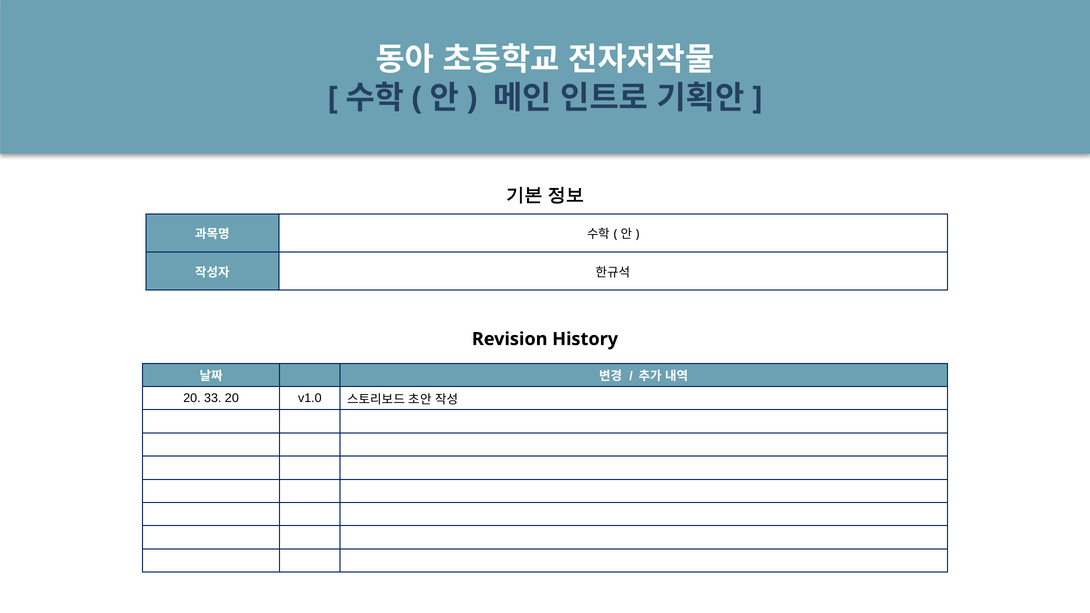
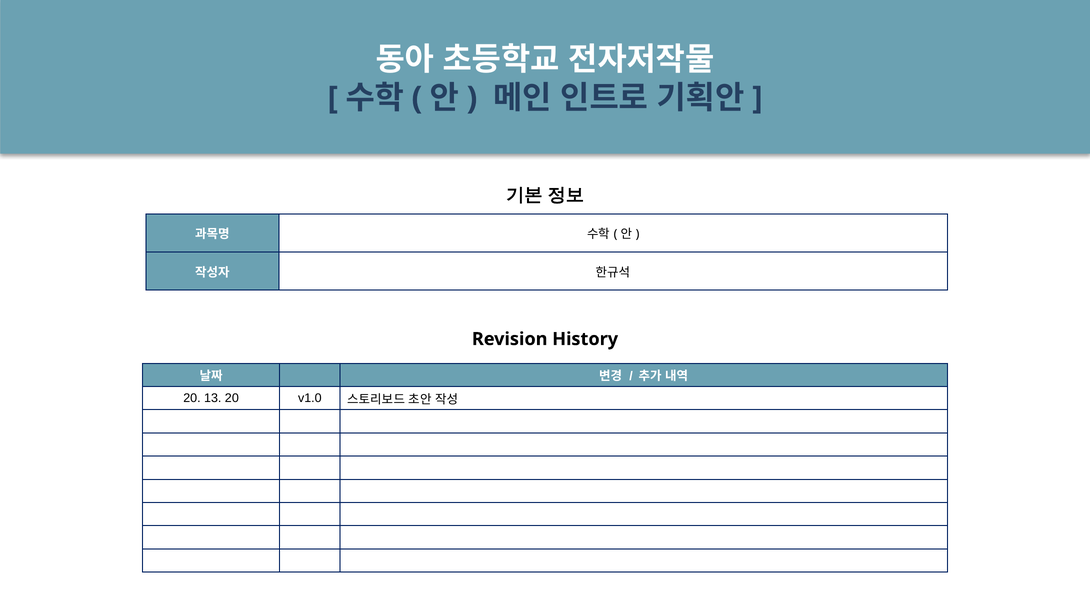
33: 33 -> 13 (213, 398)
